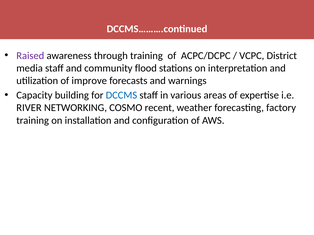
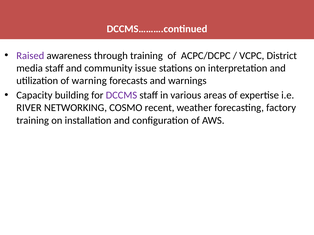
flood: flood -> issue (146, 68)
improve: improve -> warning (89, 81)
DCCMS colour: blue -> purple (121, 95)
